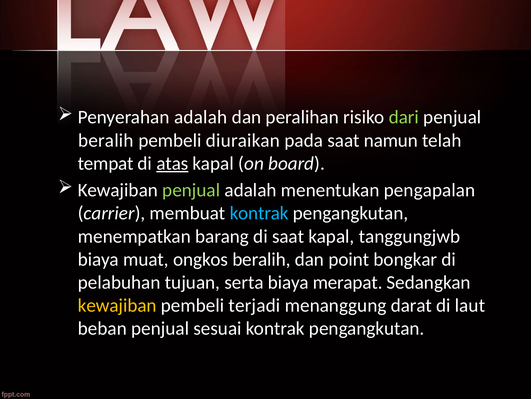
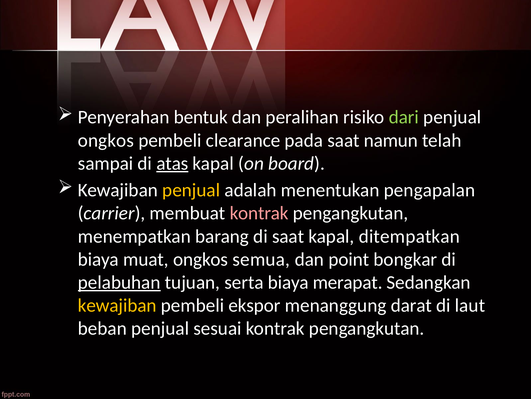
Penyerahan adalah: adalah -> bentuk (201, 117)
beralih: beralih -> ongkos (106, 140)
diuraikan: diuraikan -> clearance (243, 140)
tempat: tempat -> sampai (106, 163)
penjual colour: light green -> yellow (191, 190)
kontrak colour: light blue -> pink (259, 213)
tanggungjwb: tanggungjwb -> ditempatkan (409, 236)
ongkos beralih: beralih -> semua (261, 259)
pelabuhan underline: none -> present (119, 282)
terjadi: terjadi -> ekspor (255, 305)
